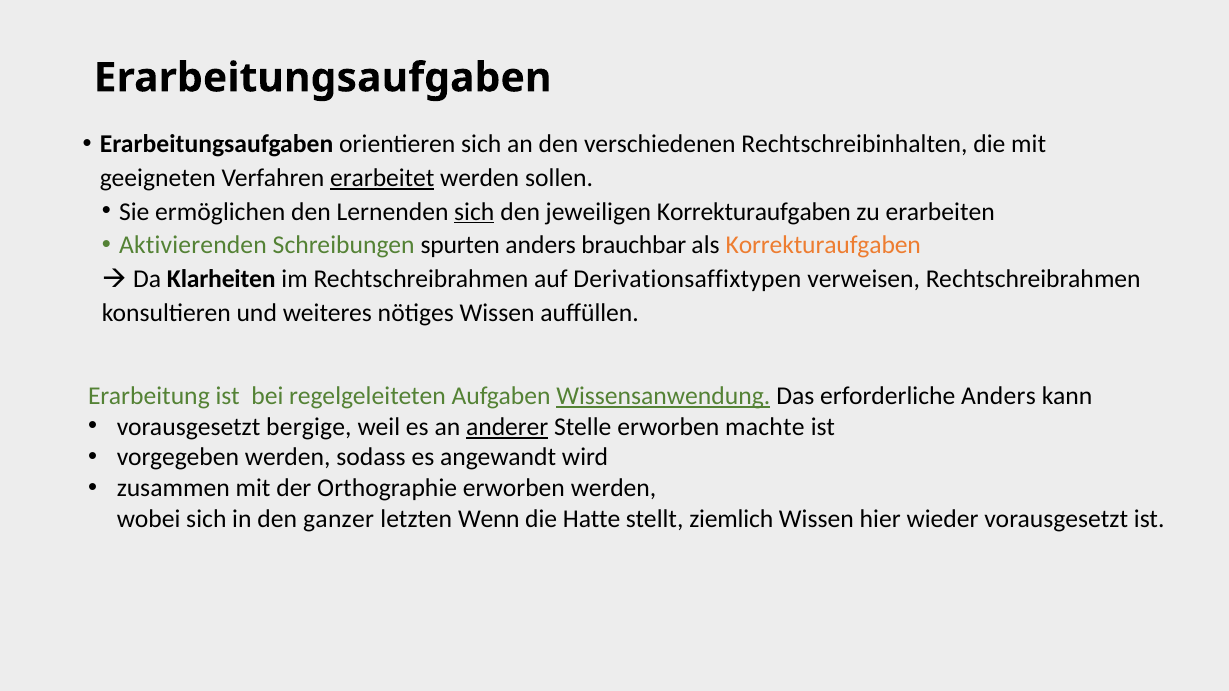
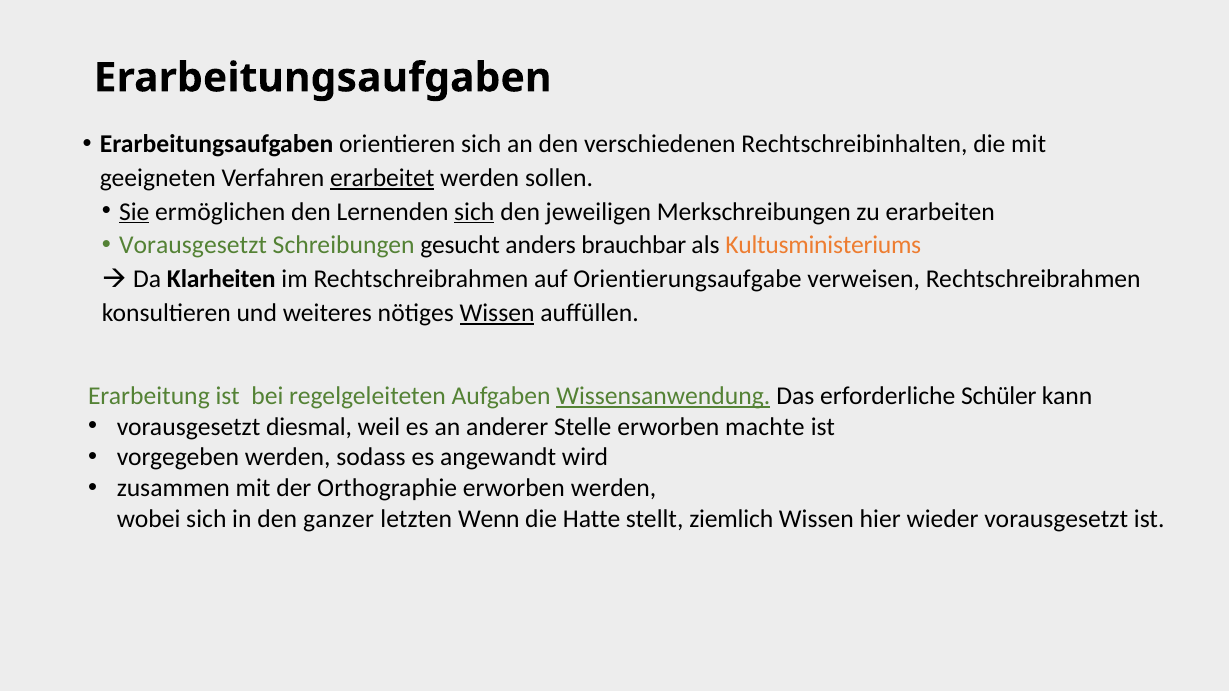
Sie underline: none -> present (134, 212)
jeweiligen Korrekturaufgaben: Korrekturaufgaben -> Merkschreibungen (754, 212)
Aktivierenden: Aktivierenden -> Vorausgesetzt (193, 246)
spurten: spurten -> gesucht (460, 246)
als Korrekturaufgaben: Korrekturaufgaben -> Kultusministeriums (823, 246)
Derivationsaffixtypen: Derivationsaffixtypen -> Orientierungsaufgabe (687, 279)
Wissen underline: none -> present (497, 313)
erforderliche Anders: Anders -> Schüler (999, 396)
bergige: bergige -> diesmal (309, 427)
anderer underline: present -> none (507, 427)
